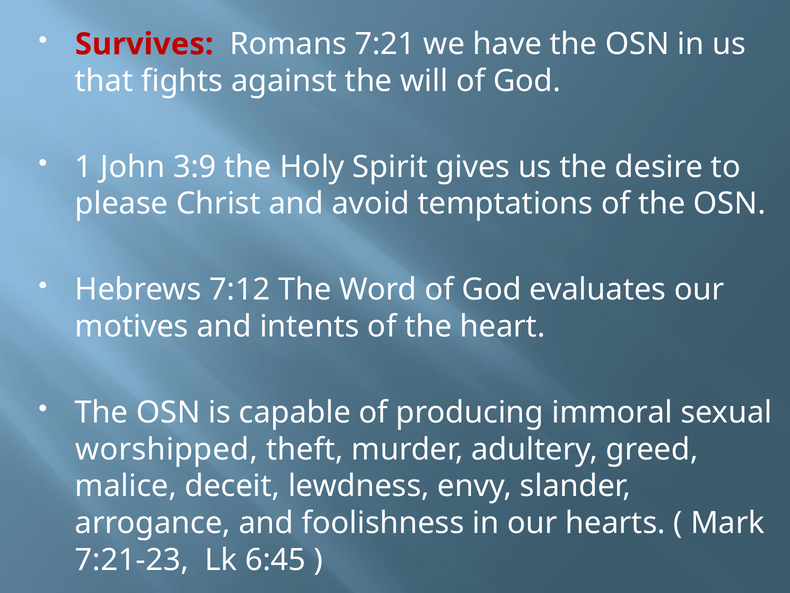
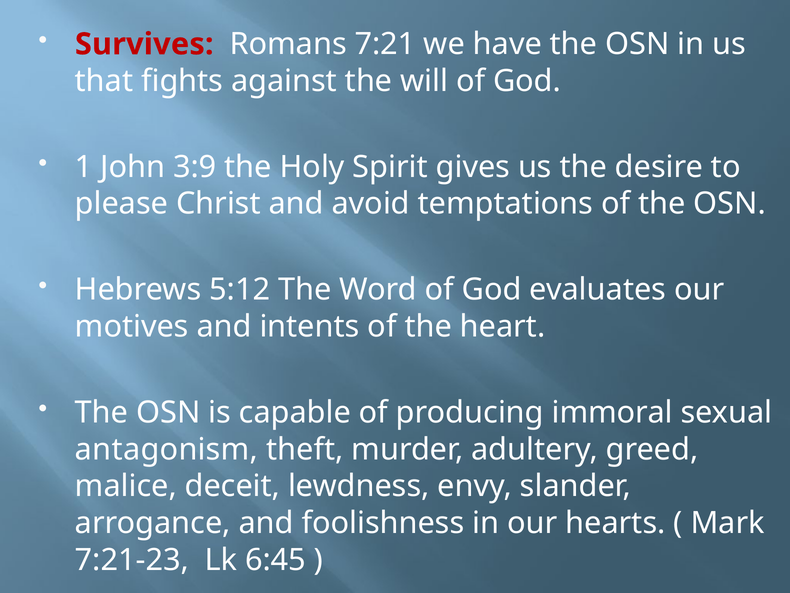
7:12: 7:12 -> 5:12 (240, 290)
worshipped: worshipped -> antagonism (167, 449)
